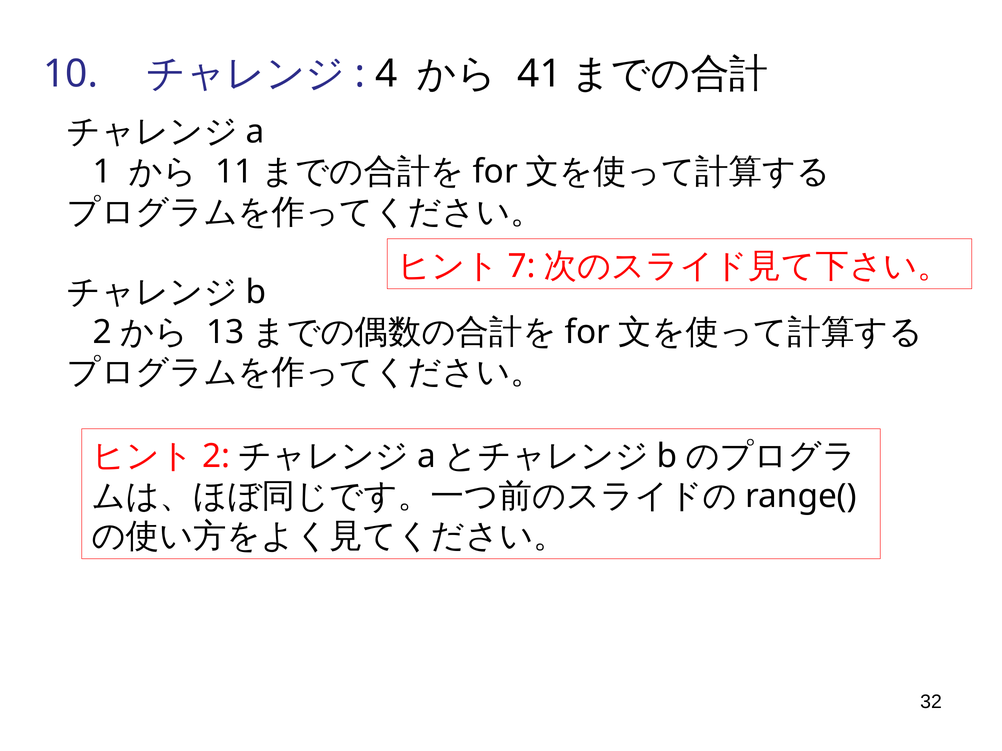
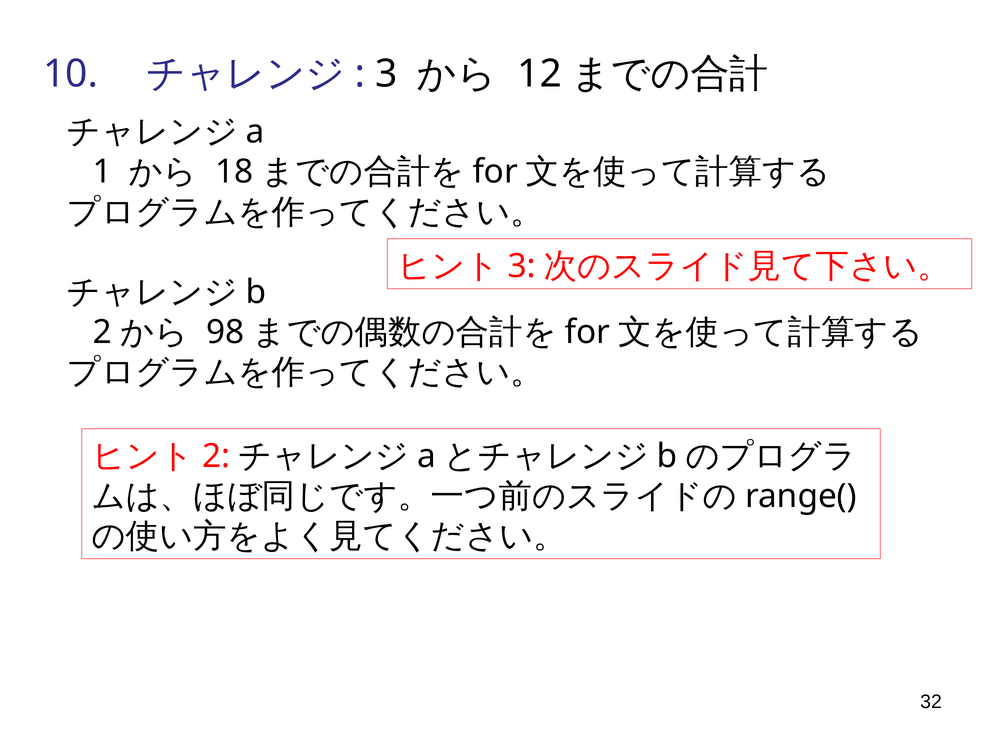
4: 4 -> 3 (386, 74)
41: 41 -> 12 (540, 74)
11: 11 -> 18 (234, 172)
7: 7 -> 3 (522, 266)
13: 13 -> 98 (225, 332)
